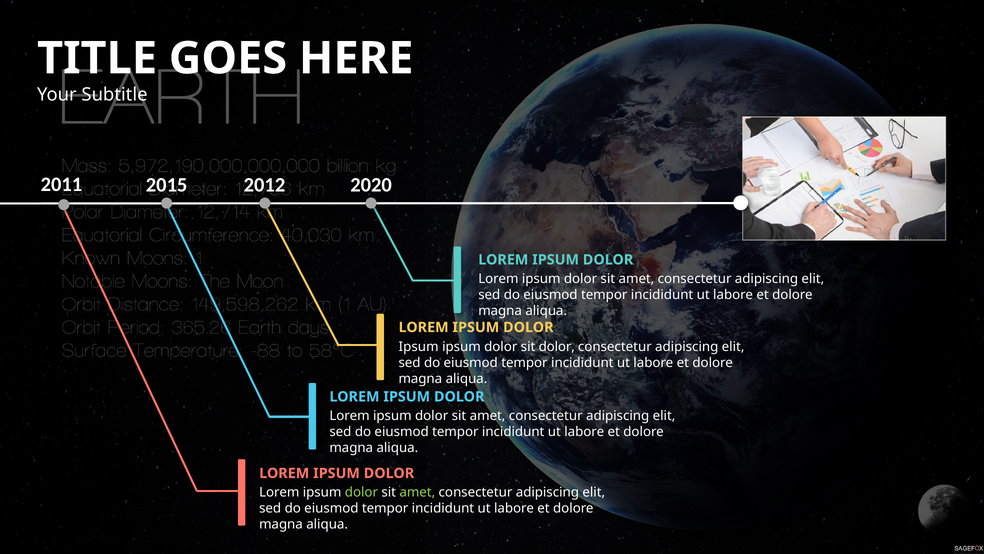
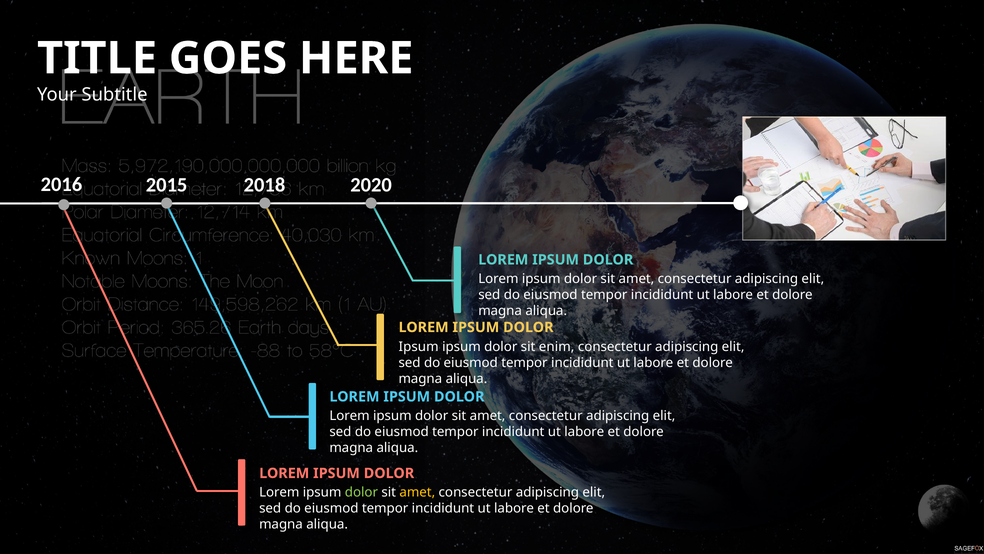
2011: 2011 -> 2016 (61, 184)
2012: 2012 -> 2018 (264, 185)
sit dolor: dolor -> enim (557, 346)
amet colour: light green -> yellow (417, 492)
